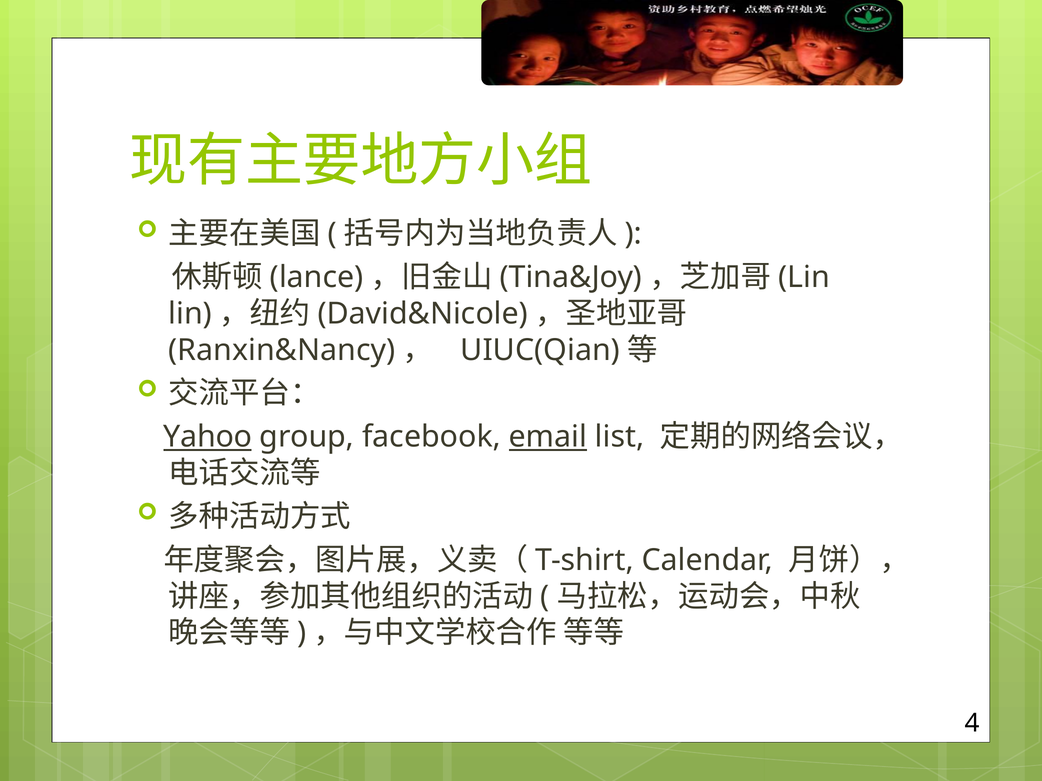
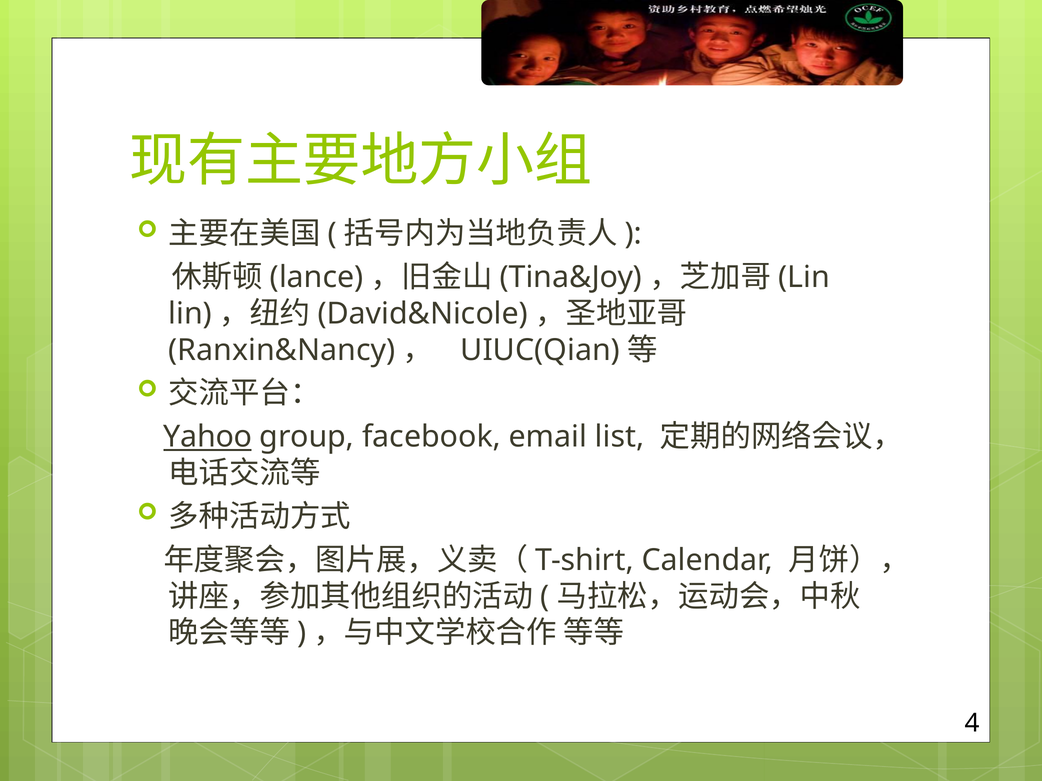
email underline: present -> none (548, 437)
